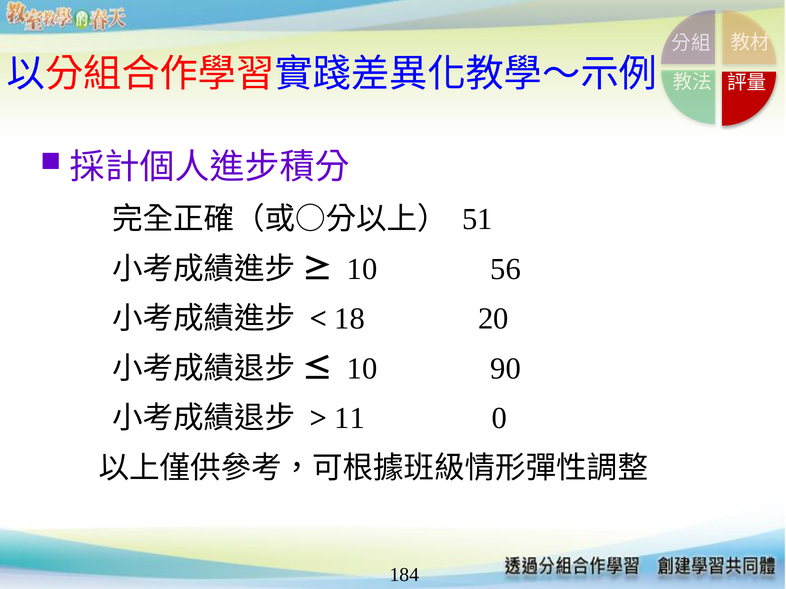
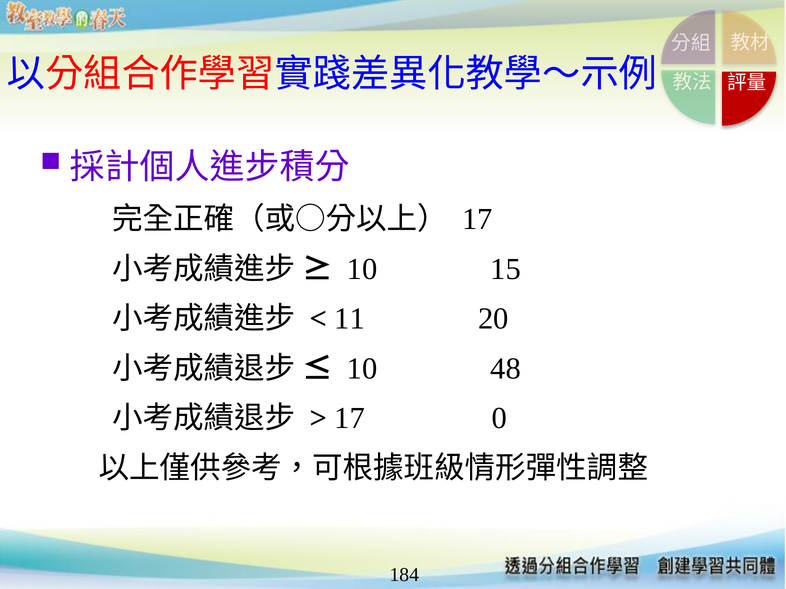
51: 51 -> 17 (477, 219)
56: 56 -> 15 (506, 269)
18: 18 -> 11 (350, 319)
90: 90 -> 48 (506, 369)
11: 11 -> 17 (350, 419)
